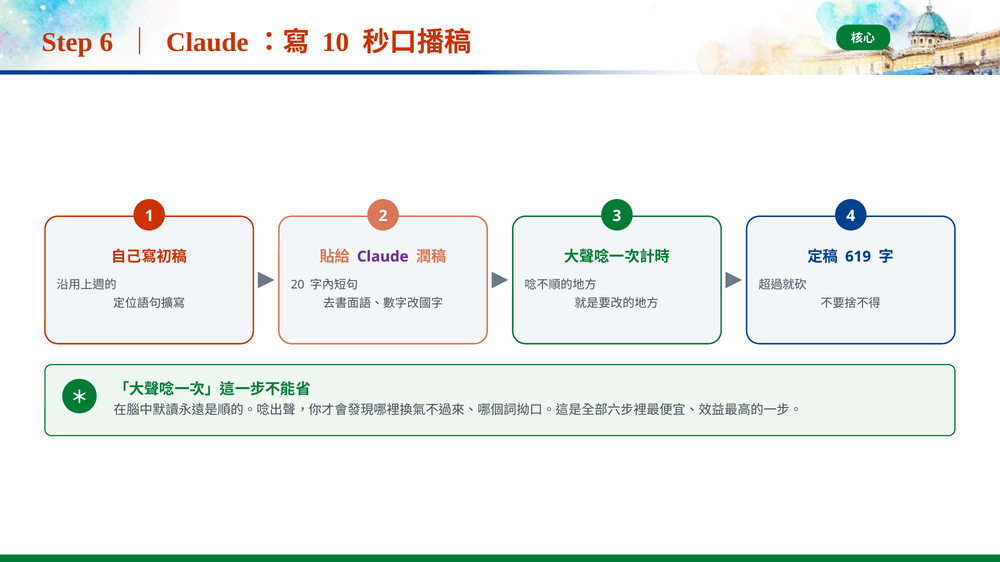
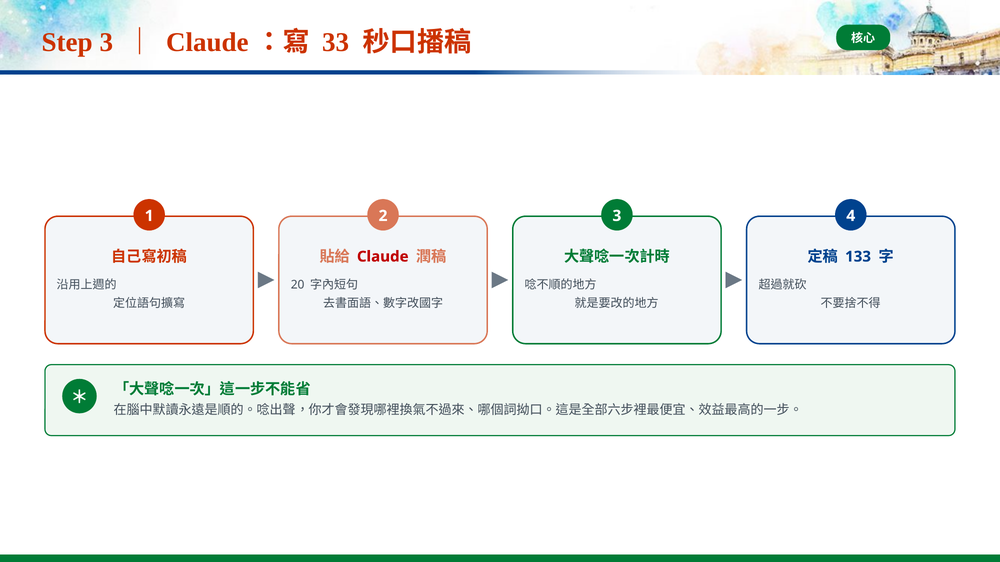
Step 6: 6 -> 3 (106, 42)
10: 10 -> 33 (336, 42)
Claude colour: purple -> red (383, 257)
619: 619 -> 133 (858, 257)
